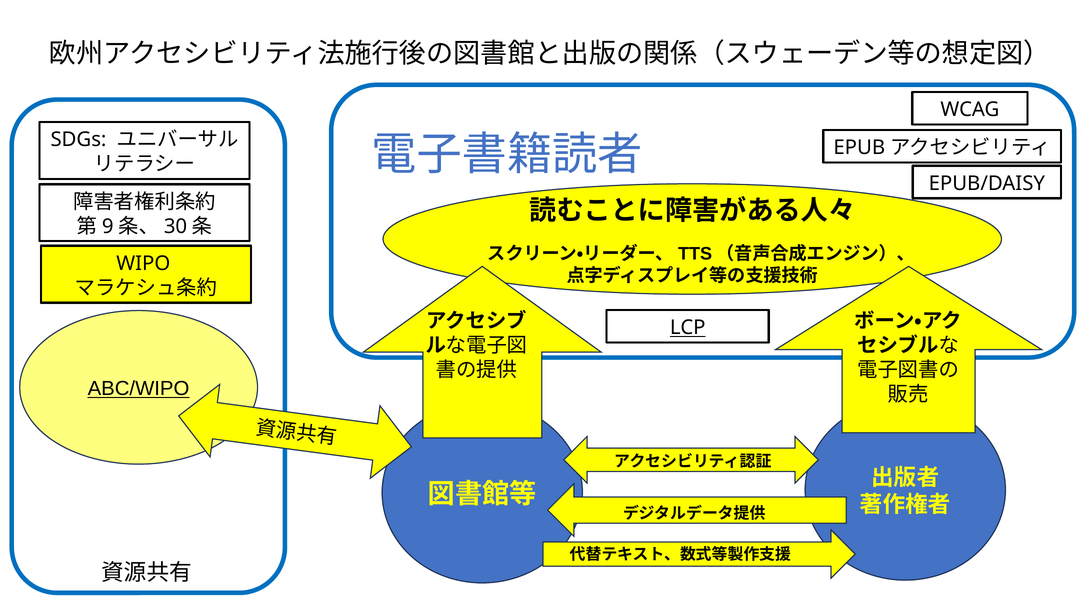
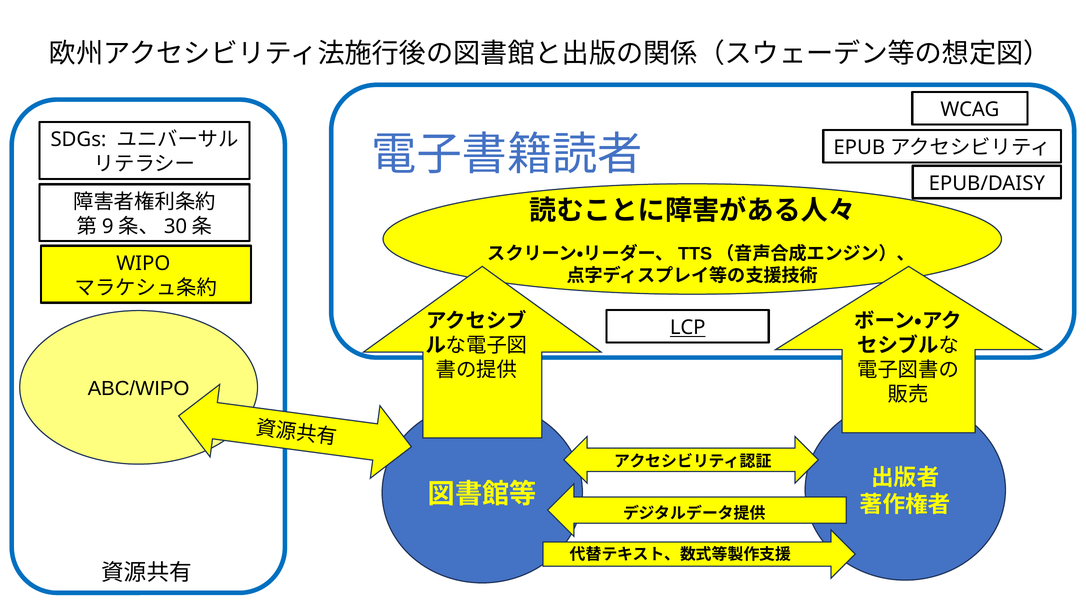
ABC/WIPO underline: present -> none (139, 389)
